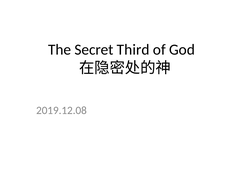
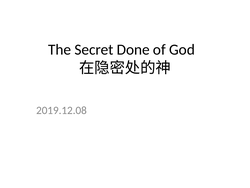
Third: Third -> Done (133, 49)
